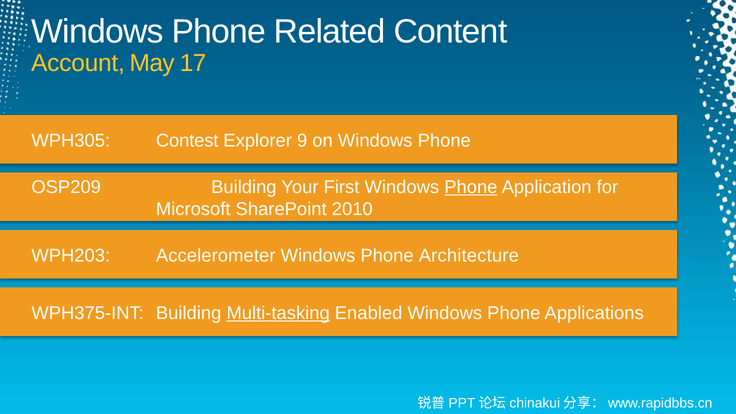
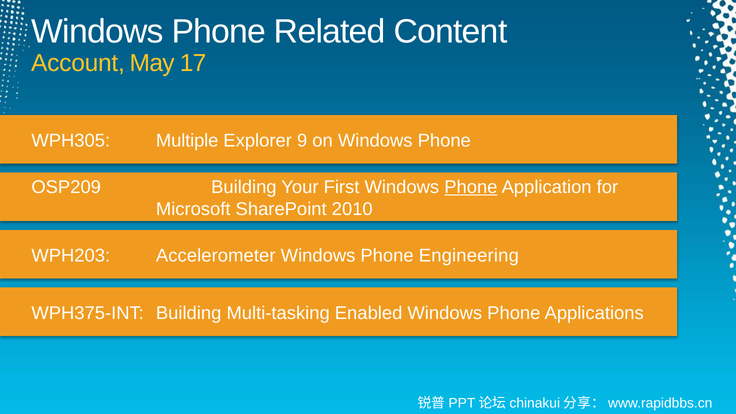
Contest: Contest -> Multiple (187, 141)
Architecture: Architecture -> Engineering (469, 256)
Multi-tasking underline: present -> none (278, 313)
